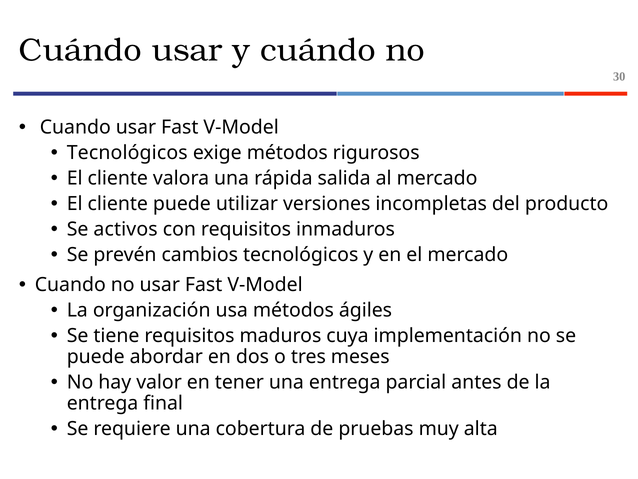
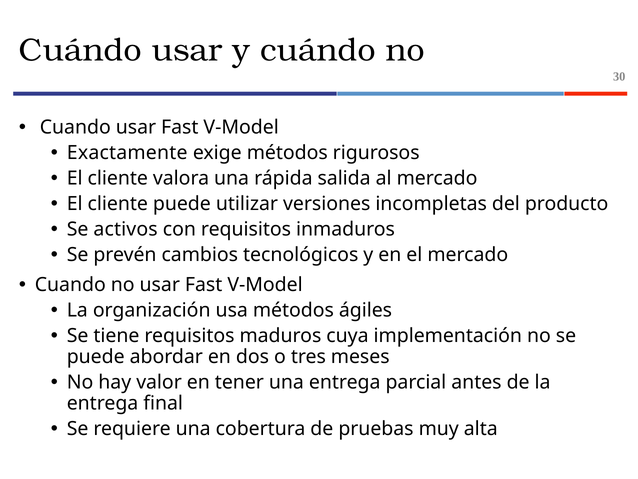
Tecnológicos: Tecnológicos -> Exactamente (127, 153)
